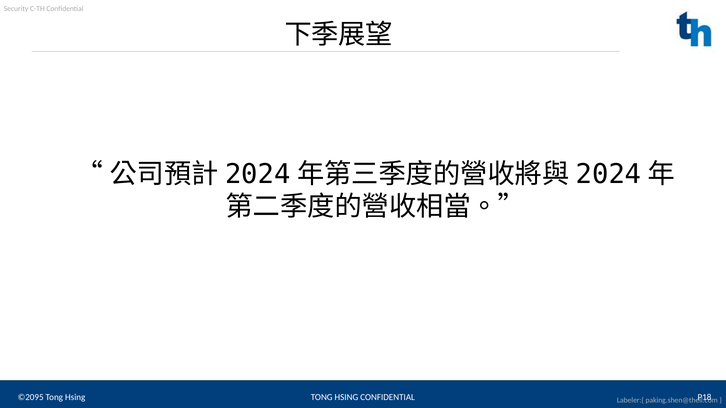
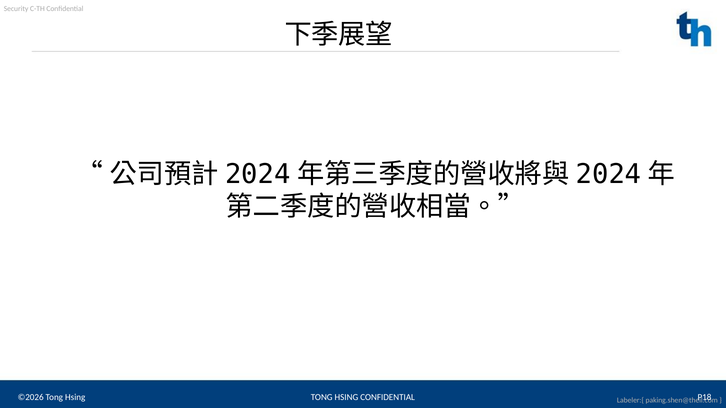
©2095: ©2095 -> ©2026 (31, 398)
